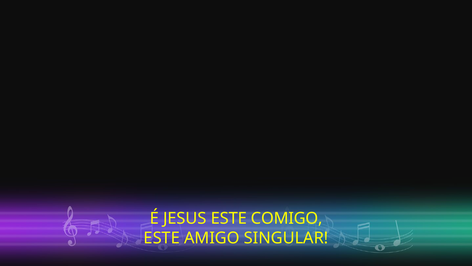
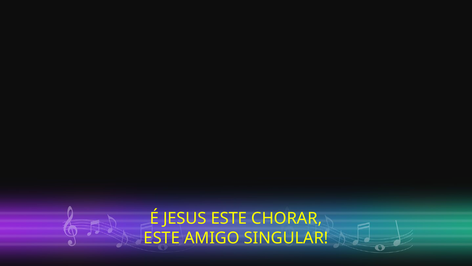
COMIGO: COMIGO -> CHORAR (287, 218)
